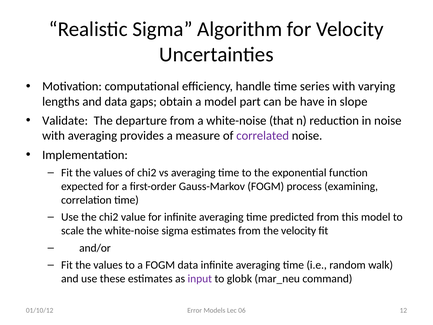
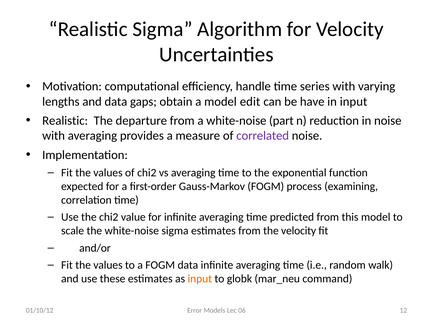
part: part -> edit (250, 102)
in slope: slope -> input (354, 102)
Validate: Validate -> Realistic (65, 121)
that: that -> part (281, 121)
input colour: purple -> orange (200, 279)
